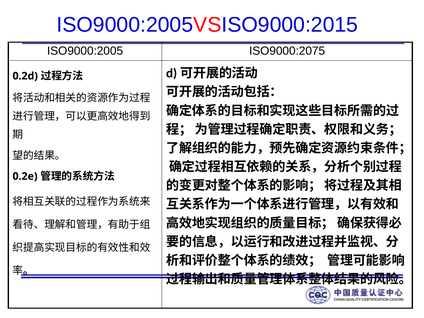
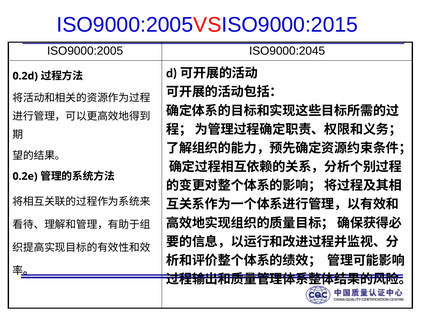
ISO9000:2075: ISO9000:2075 -> ISO9000:2045 (287, 51)
